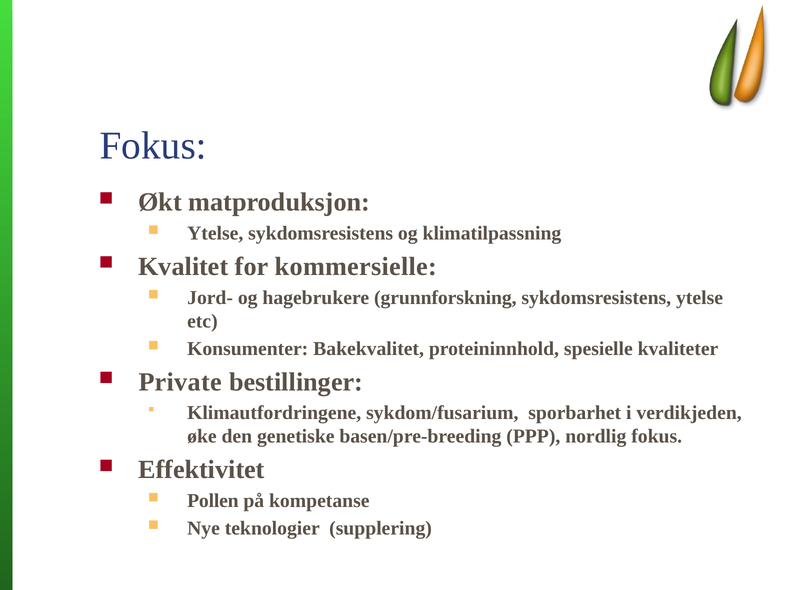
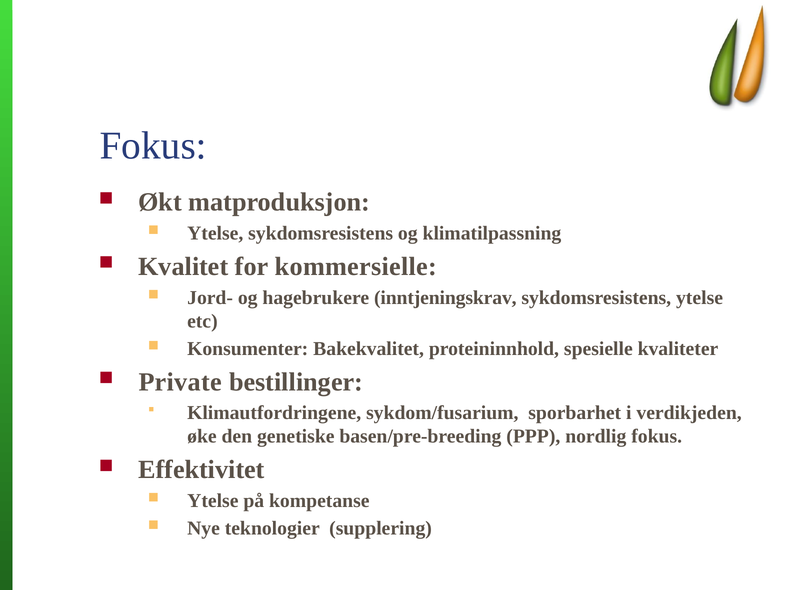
grunnforskning: grunnforskning -> inntjeningskrav (445, 298)
Pollen: Pollen -> Ytelse (213, 501)
